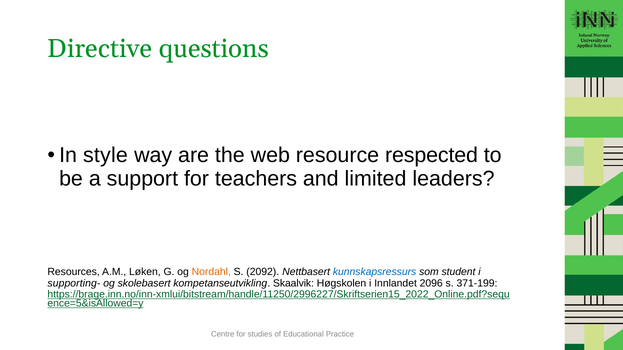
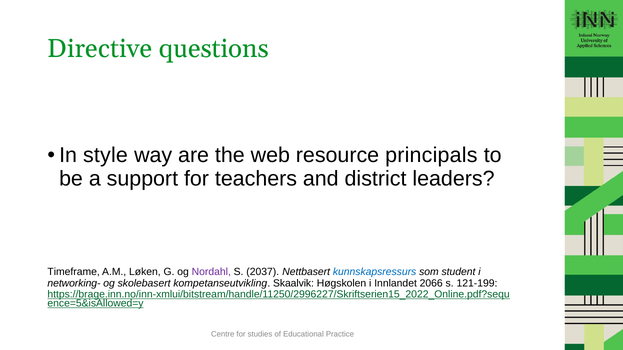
respected: respected -> principals (431, 156)
limited: limited -> district (376, 179)
Resources: Resources -> Timeframe (74, 272)
Nordahl colour: orange -> purple (211, 272)
2092: 2092 -> 2037 (263, 272)
supporting-: supporting- -> networking- (74, 284)
2096: 2096 -> 2066 (431, 284)
371-199: 371-199 -> 121-199 (477, 284)
